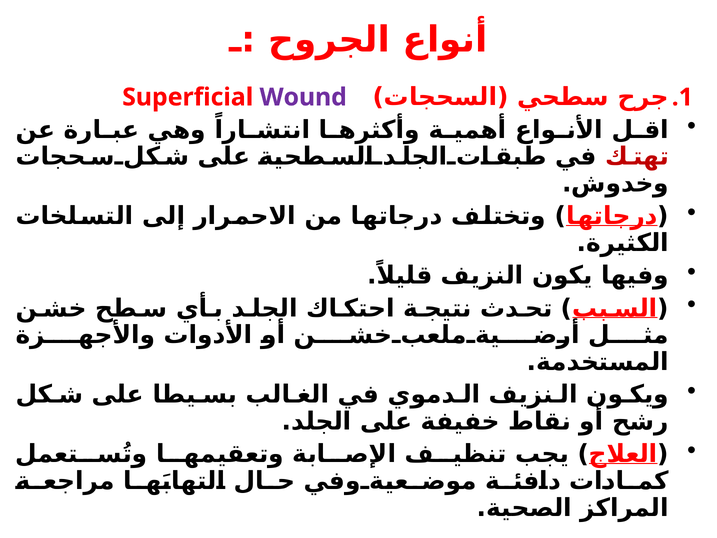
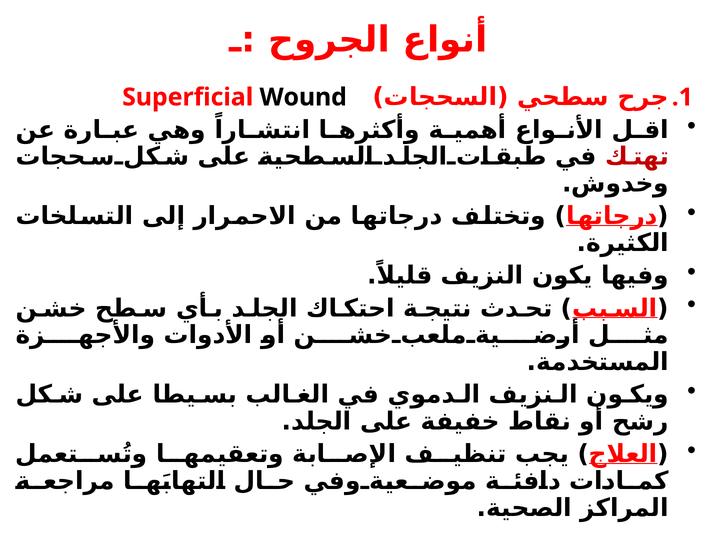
Wound colour: purple -> black (303, 97)
